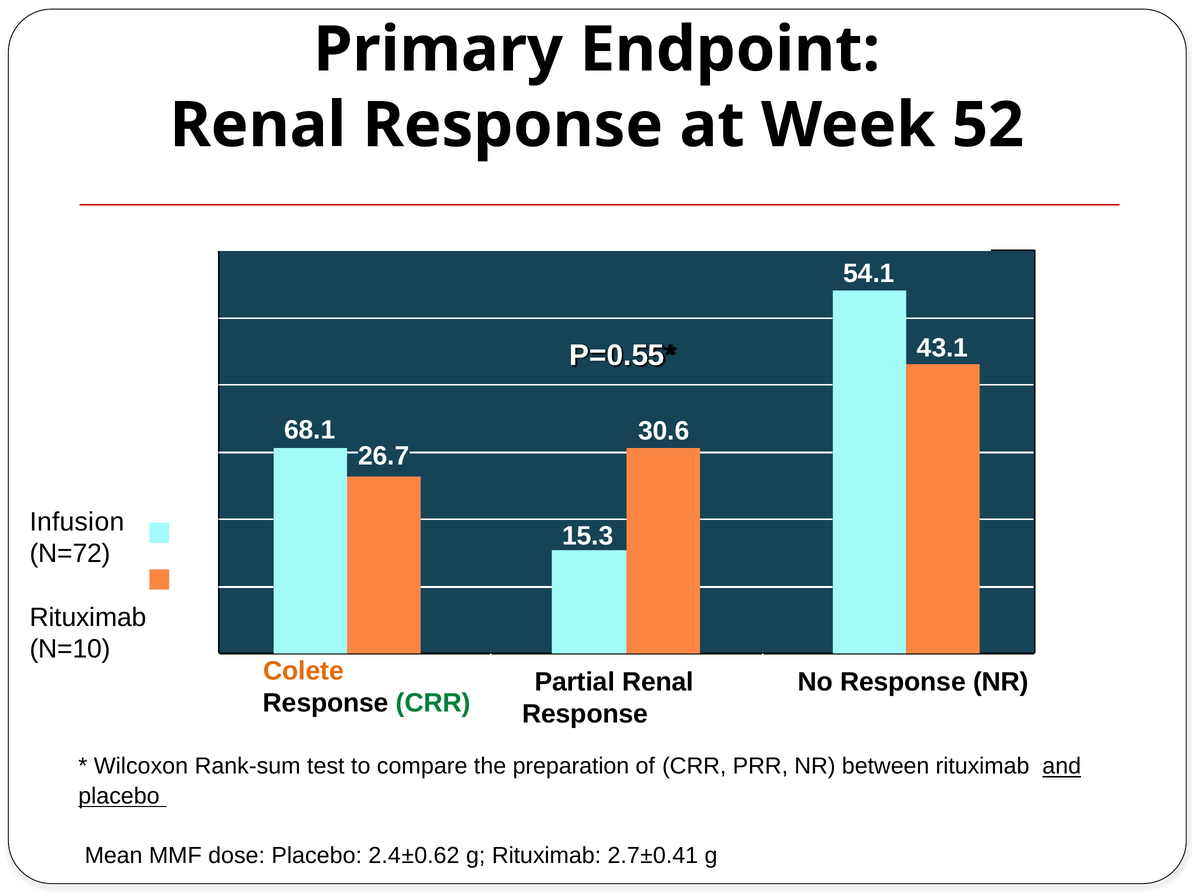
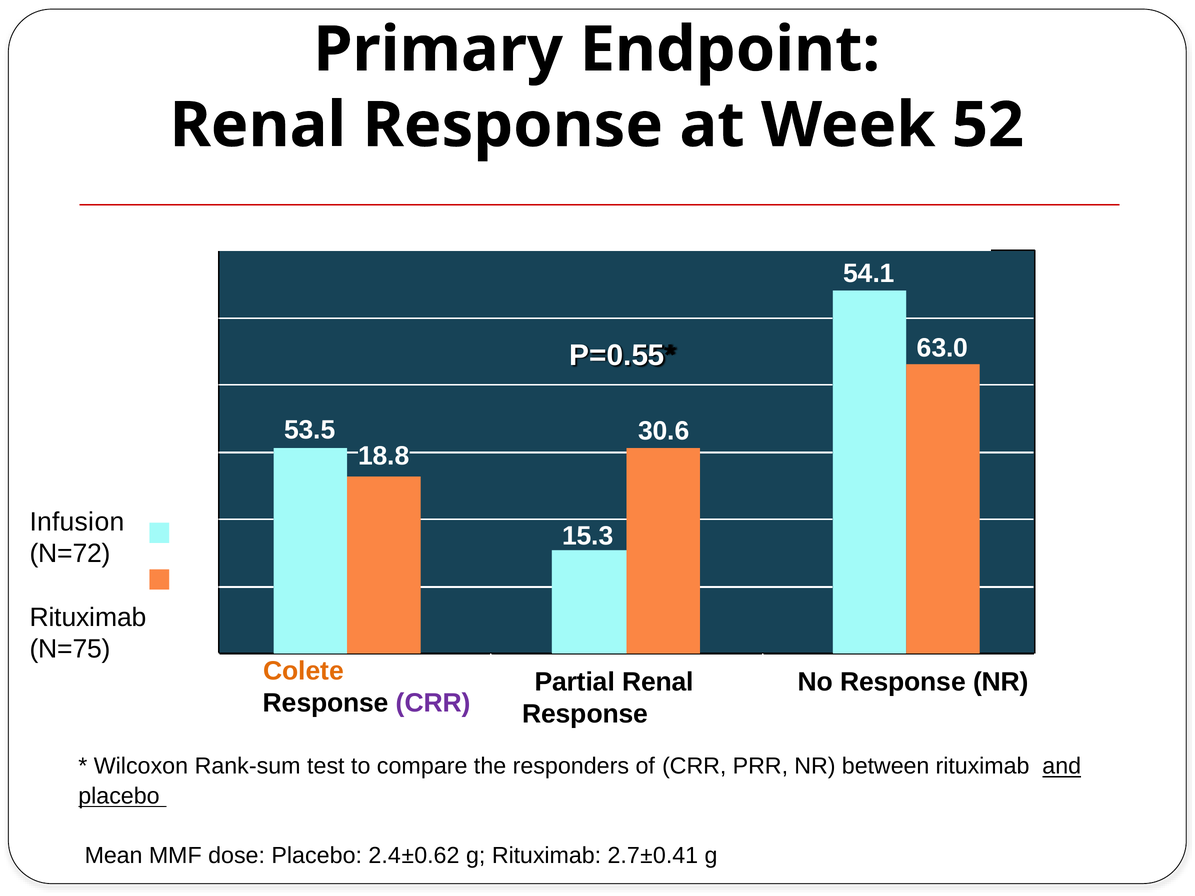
43.1: 43.1 -> 63.0 (943, 348)
68.1: 68.1 -> 53.5 (310, 430)
26.7: 26.7 -> 18.8 (384, 456)
N=10: N=10 -> N=75 (70, 649)
CRR colour: green -> purple (433, 703)
preparation: preparation -> responders (571, 767)
